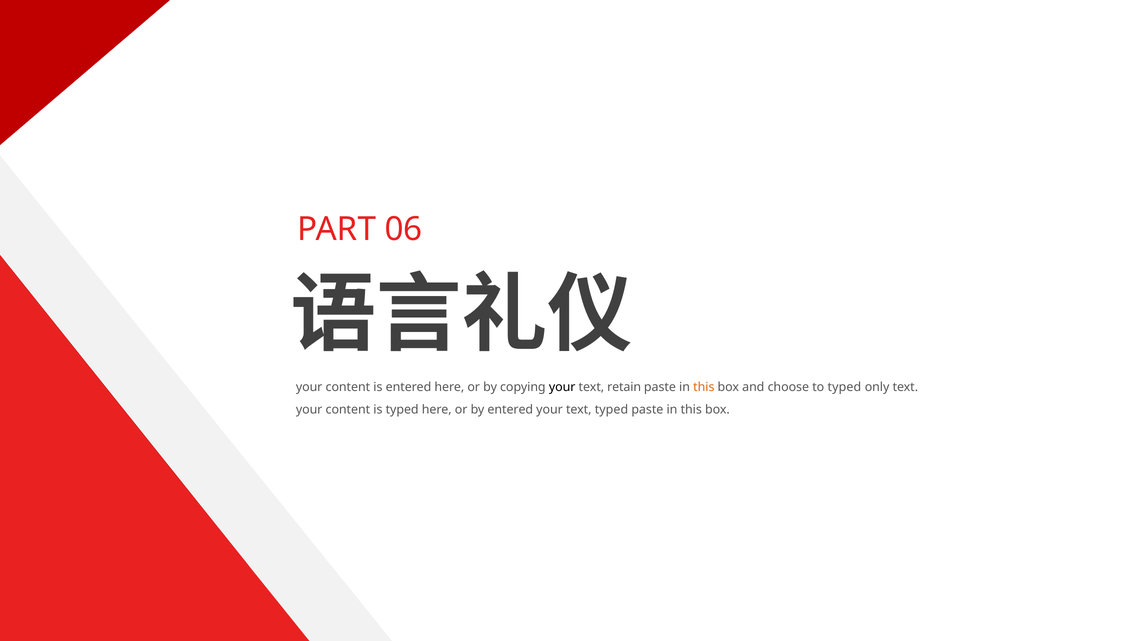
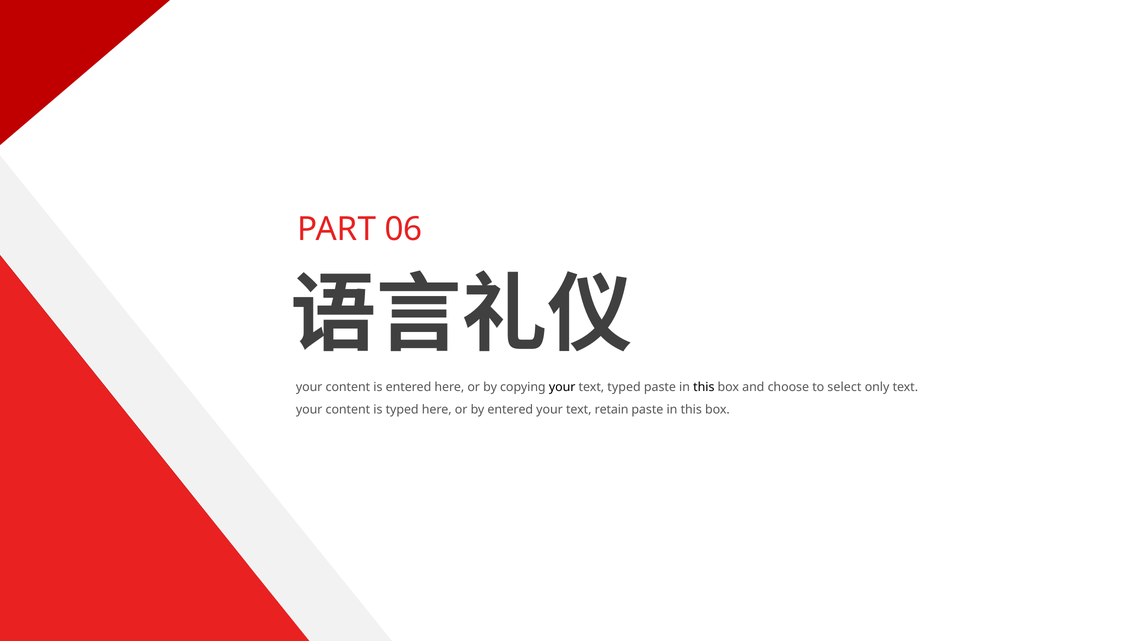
text retain: retain -> typed (624, 387)
this colour: orange -> black (704, 387)
to typed: typed -> select (844, 387)
text typed: typed -> retain (612, 409)
